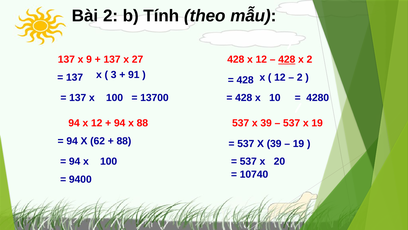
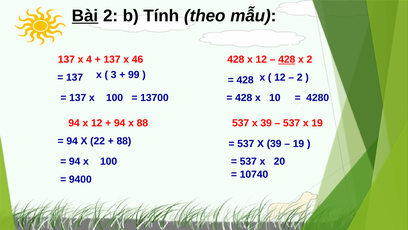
Bài underline: none -> present (85, 16)
9: 9 -> 4 (89, 59)
27: 27 -> 46 (138, 59)
91: 91 -> 99 (134, 75)
62: 62 -> 22 (98, 141)
